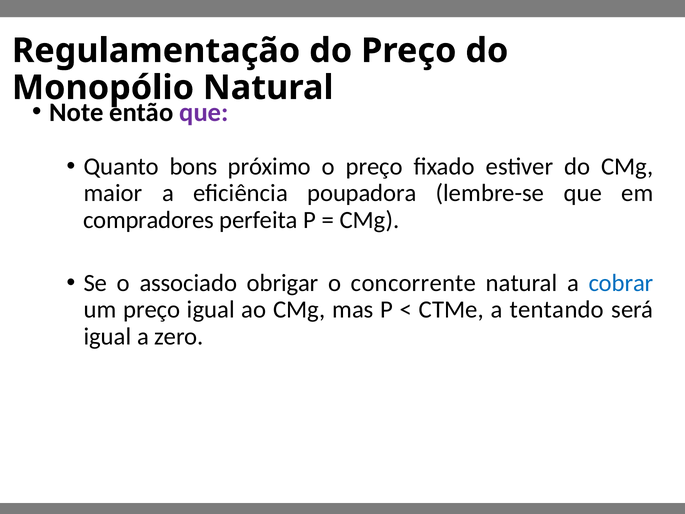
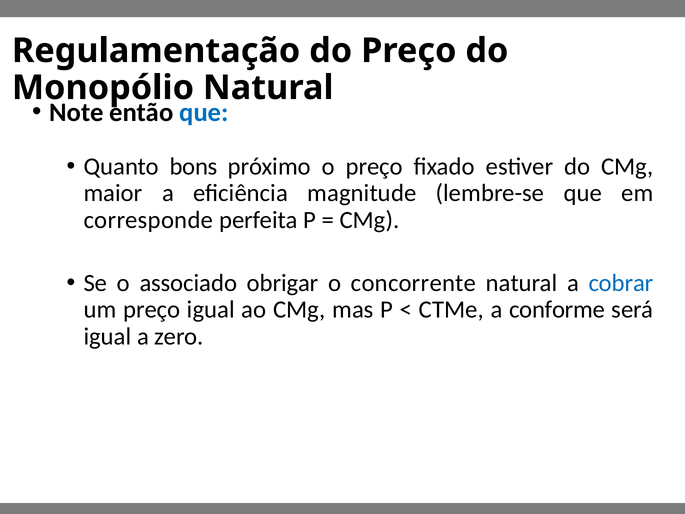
que colour: purple -> blue (204, 112)
poupadora: poupadora -> magnitude (362, 193)
compradores: compradores -> corresponde (148, 220)
tentando: tentando -> conforme (557, 310)
